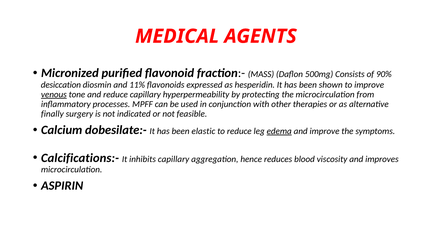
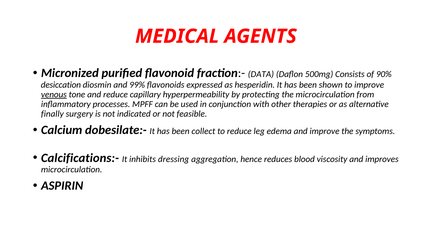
MASS: MASS -> DATA (261, 74)
11%: 11% -> 99% (137, 85)
elastic: elastic -> collect (203, 131)
edema underline: present -> none (279, 131)
inhibits capillary: capillary -> dressing (174, 159)
